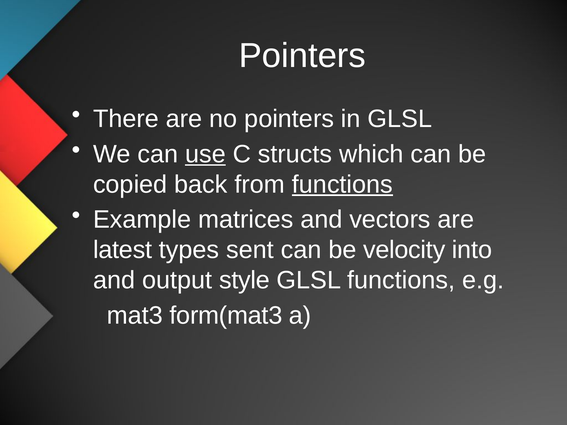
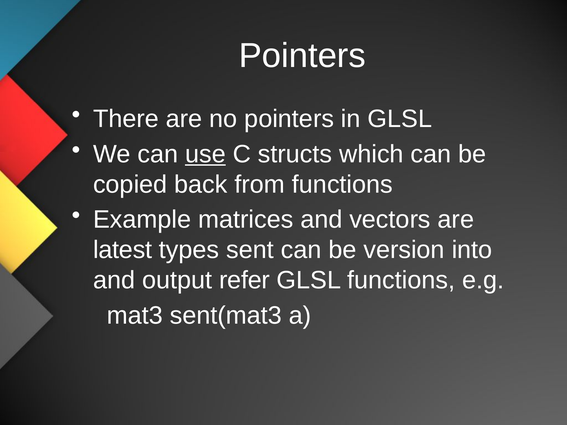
functions underline: present -> none (342, 184)
velocity: velocity -> version (404, 250)
style: style -> refer (245, 280)
form(mat3: form(mat3 -> sent(mat3 (226, 316)
